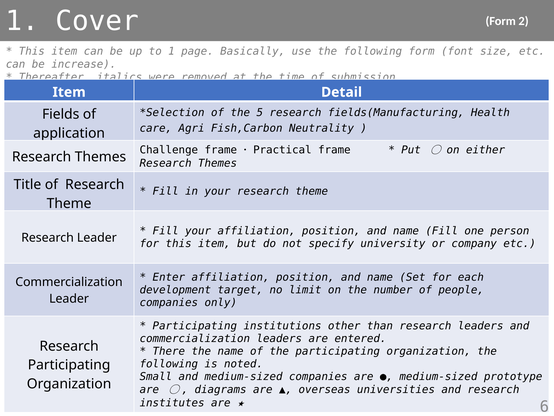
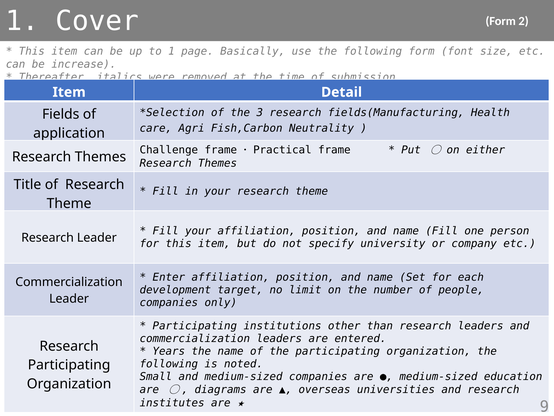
5: 5 -> 3 (260, 112)
There: There -> Years (169, 351)
prototype: prototype -> education (513, 376)
6: 6 -> 9 (544, 406)
